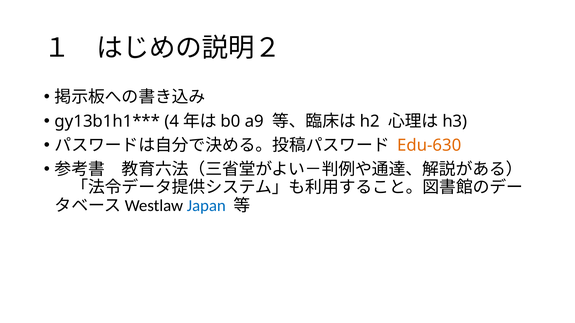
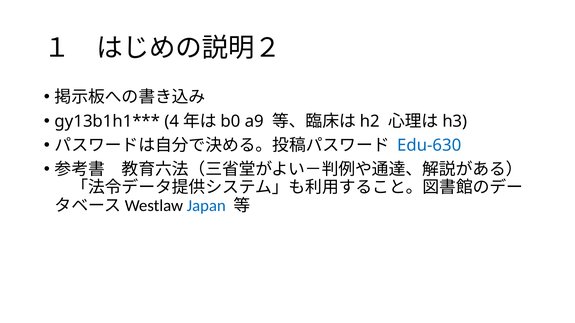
Edu-630 colour: orange -> blue (429, 145)
